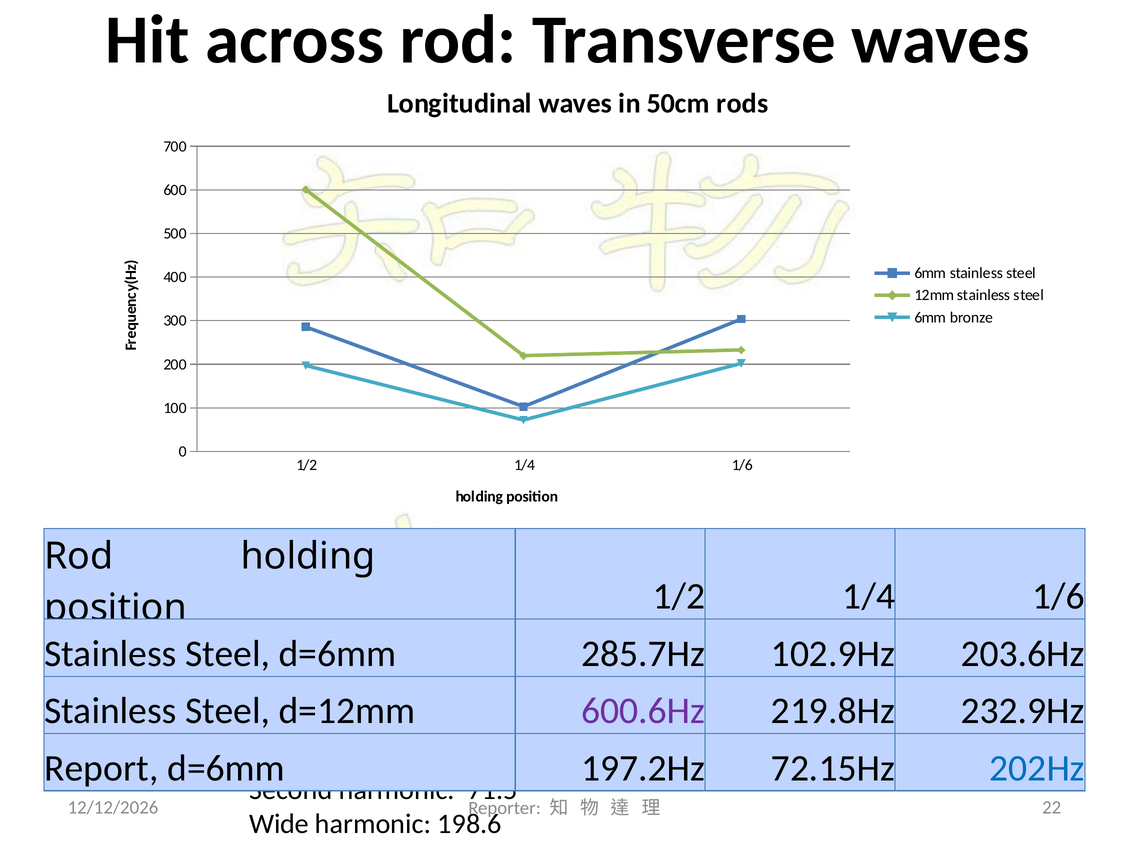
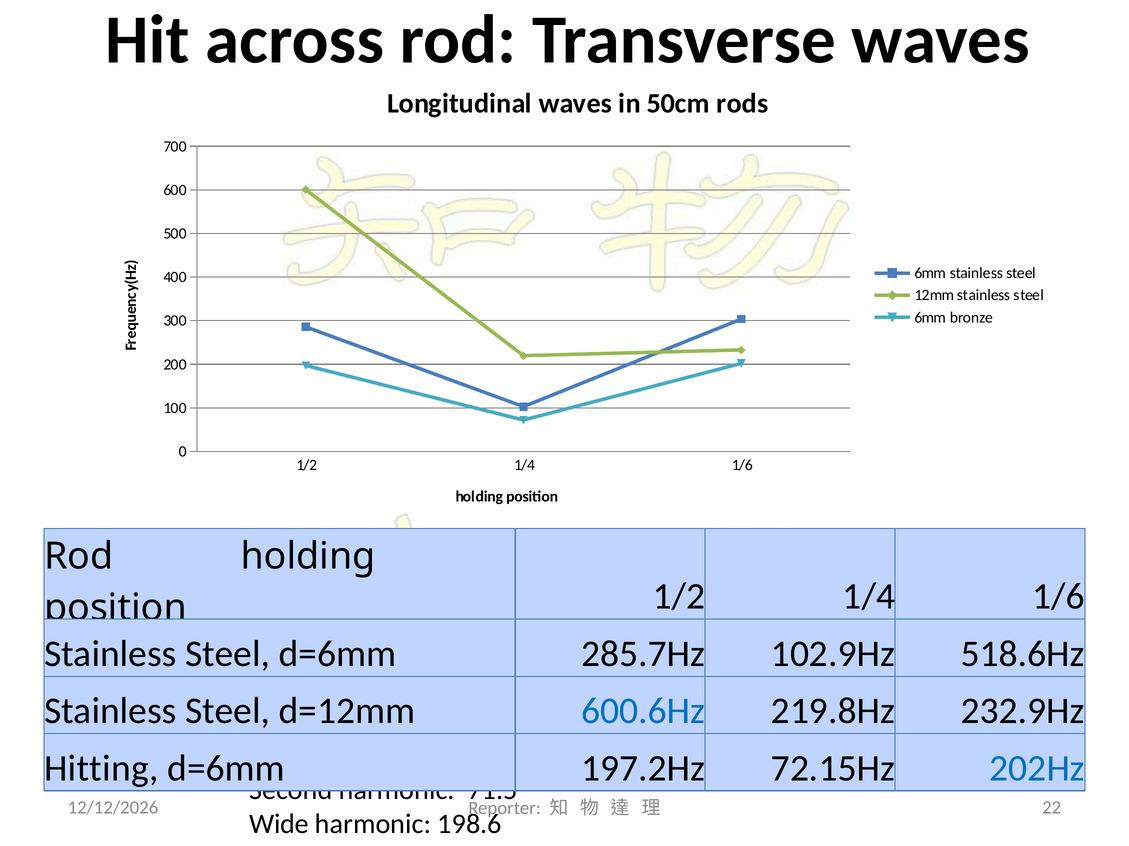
203.6Hz: 203.6Hz -> 518.6Hz (1023, 654)
600.6Hz colour: purple -> blue (643, 712)
Report: Report -> Hitting (101, 769)
